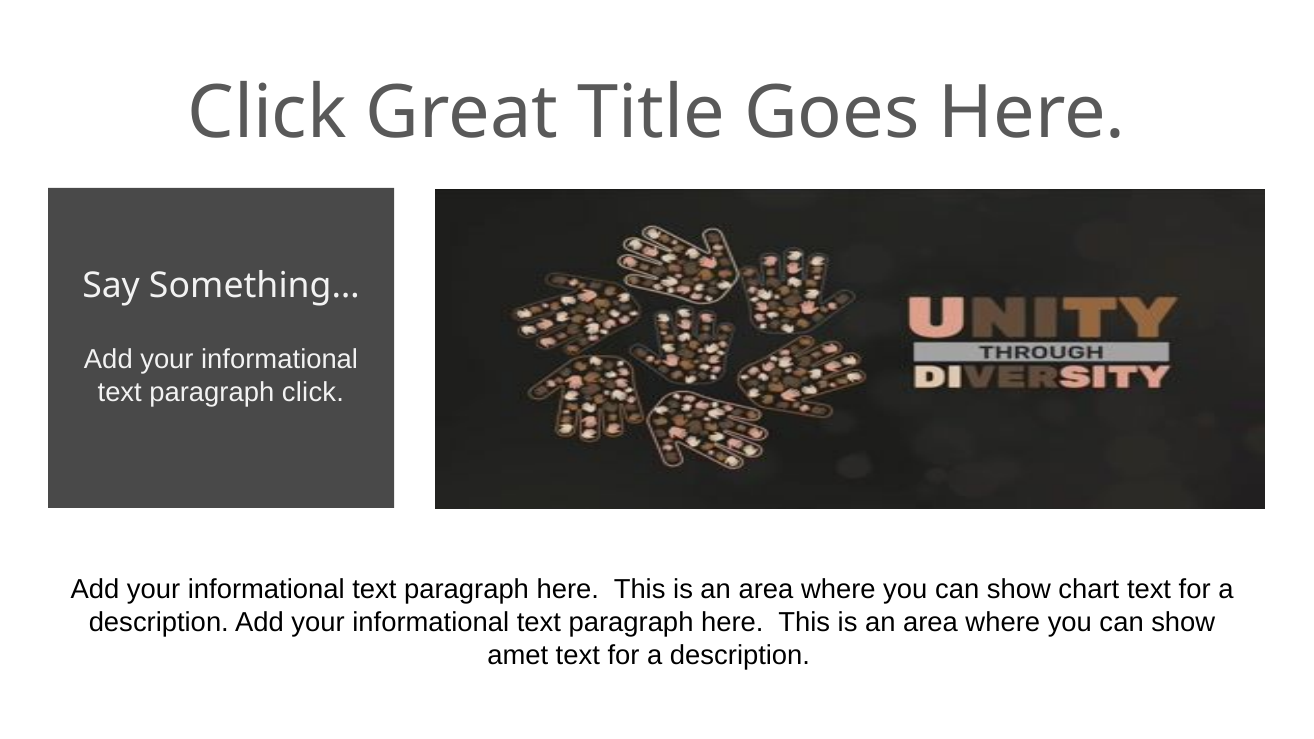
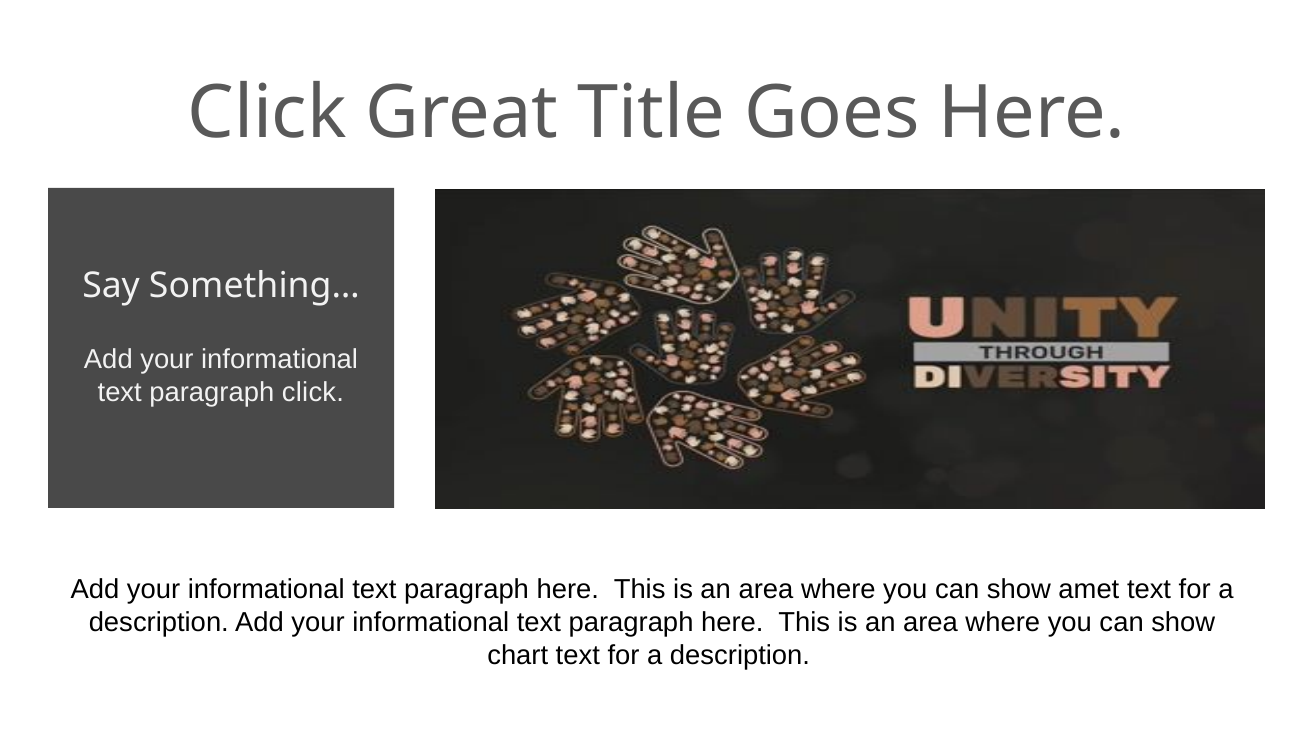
chart: chart -> amet (1089, 590)
amet: amet -> chart (518, 656)
